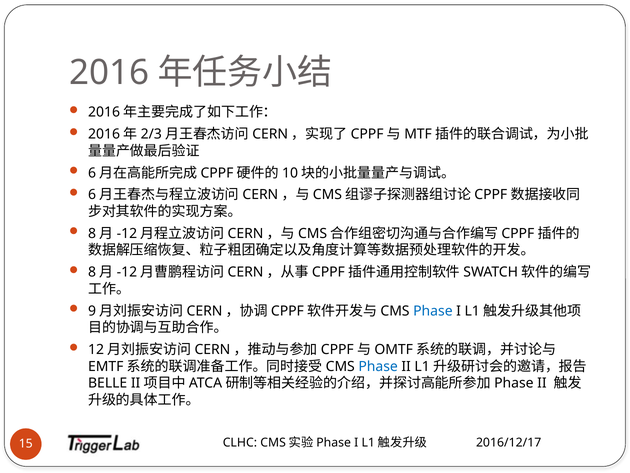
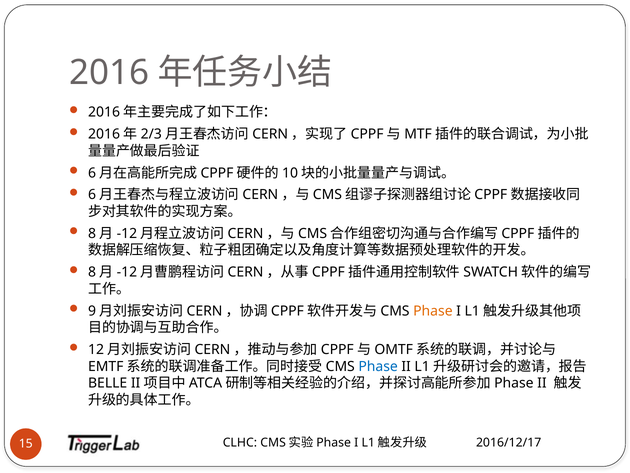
Phase colour: blue -> orange (433, 311)
